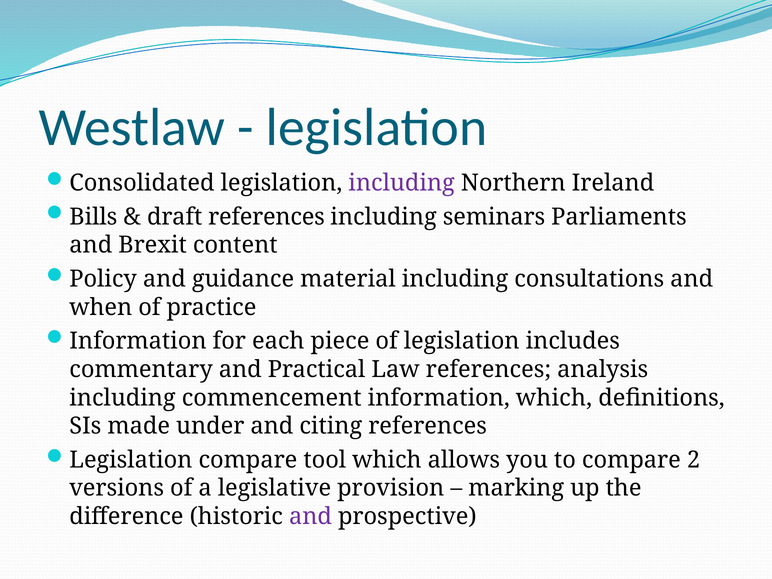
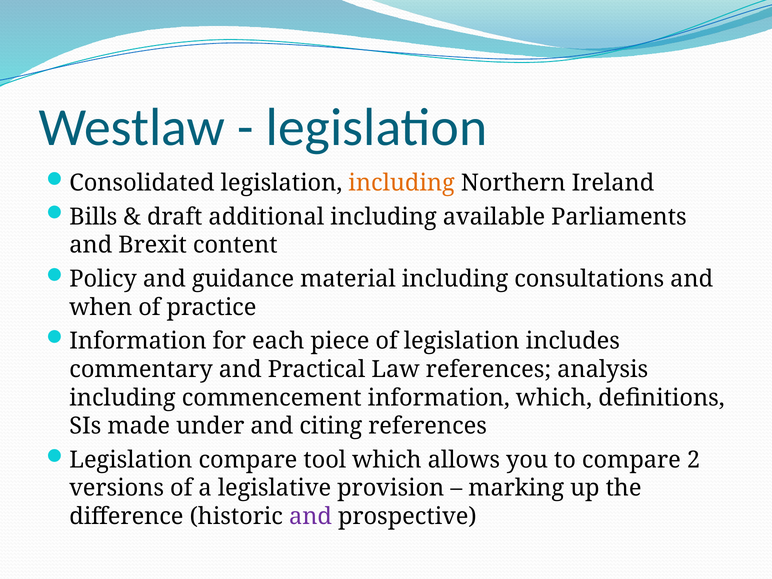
including colour: purple -> orange (402, 183)
draft references: references -> additional (266, 217)
seminars: seminars -> available (494, 217)
